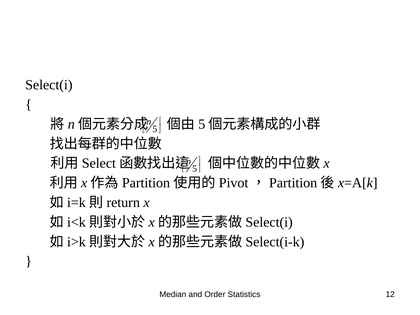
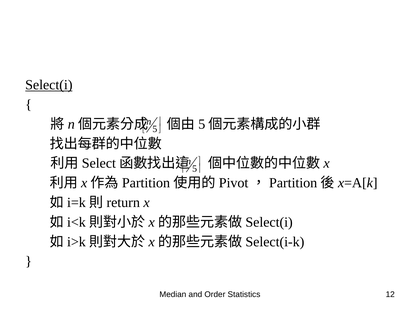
Select(i underline: none -> present (49, 85)
